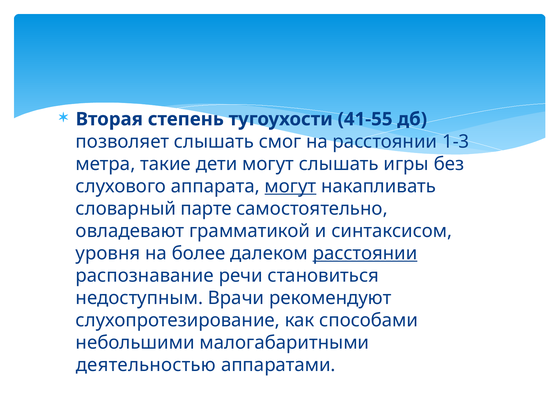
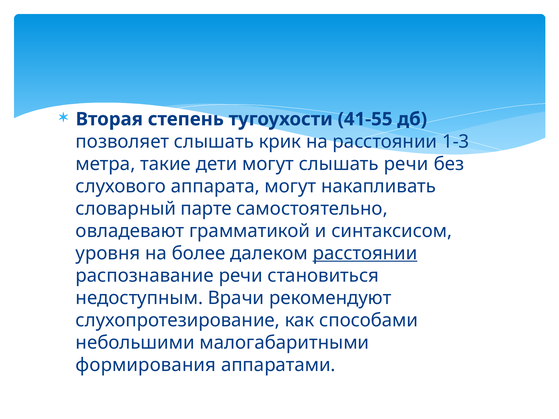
смог: смог -> крик (280, 142)
слышать игры: игры -> речи (406, 164)
могут underline: present -> none (290, 186)
деятельностью: деятельностью -> формирования (146, 365)
